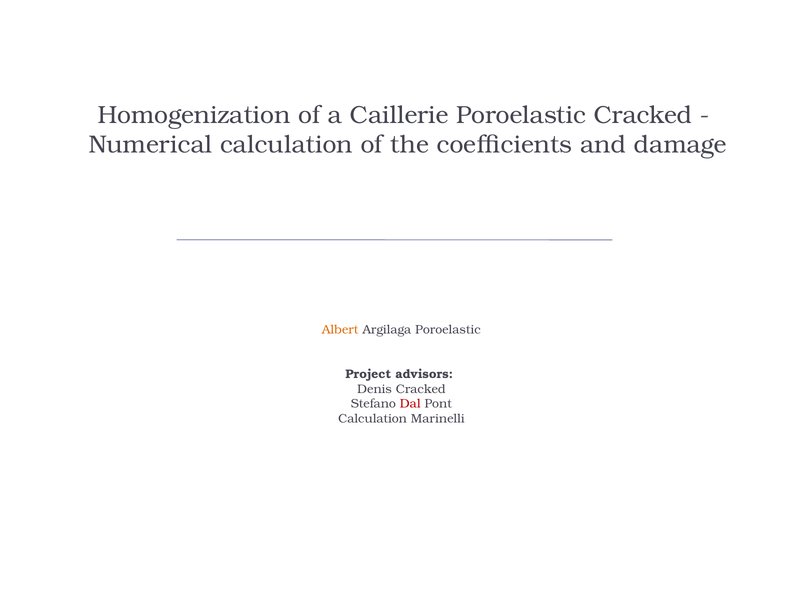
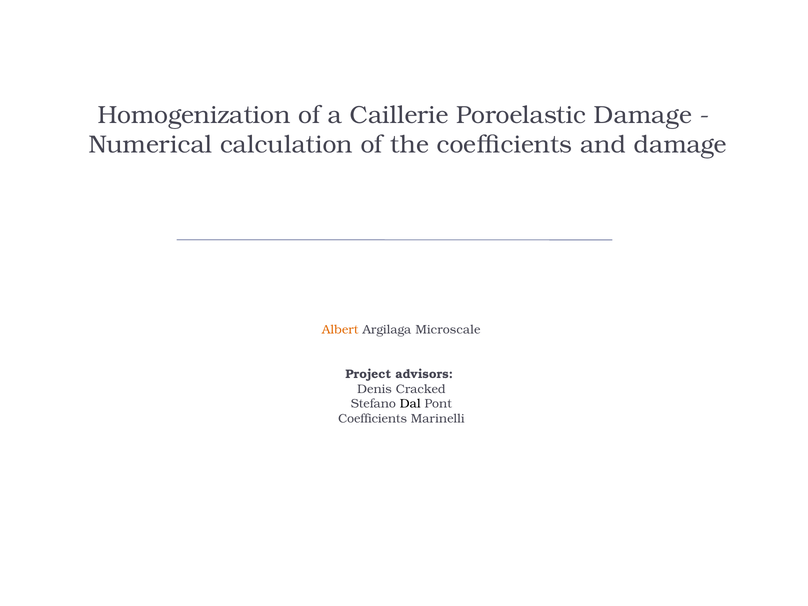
Poroelastic Cracked: Cracked -> Damage (643, 115)
Argilaga Poroelastic: Poroelastic -> Microscale (448, 330)
Dal colour: red -> black (410, 404)
Calculation: Calculation -> Coefficients (373, 419)
